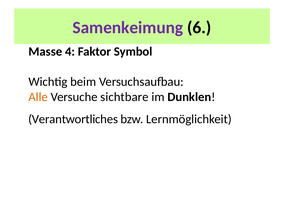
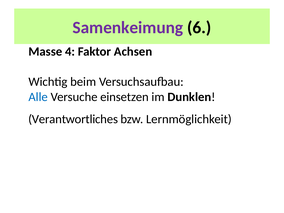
Symbol: Symbol -> Achsen (133, 51)
Alle colour: orange -> blue (38, 97)
sichtbare: sichtbare -> einsetzen (125, 97)
